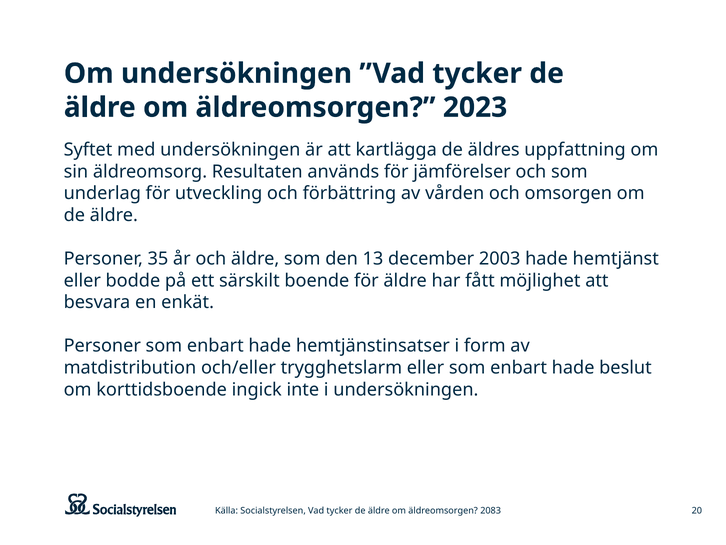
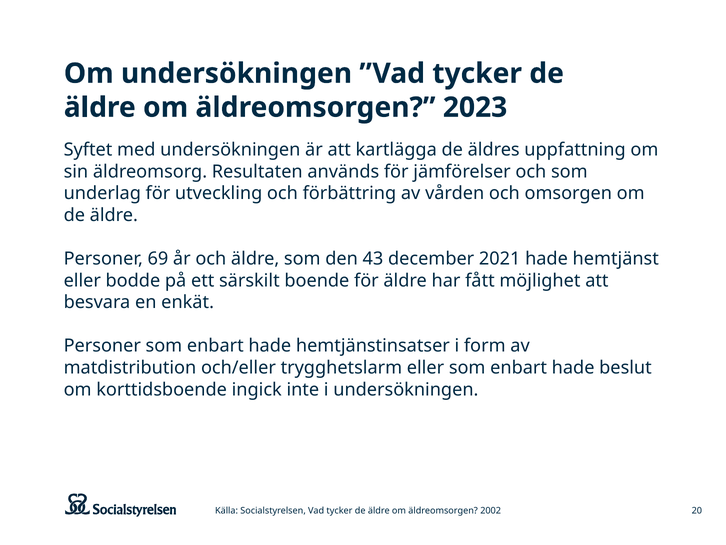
35: 35 -> 69 (158, 259)
13: 13 -> 43 (373, 259)
2003: 2003 -> 2021 (500, 259)
2083: 2083 -> 2002 (491, 510)
